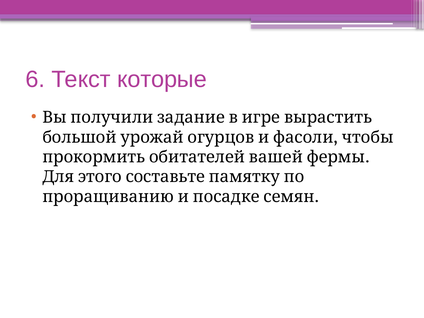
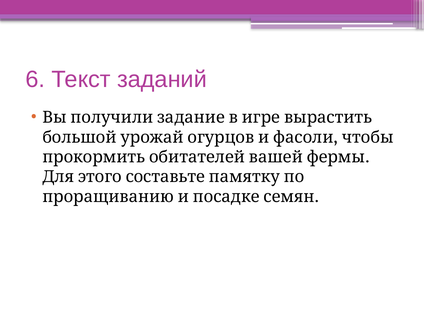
которые: которые -> заданий (162, 79)
